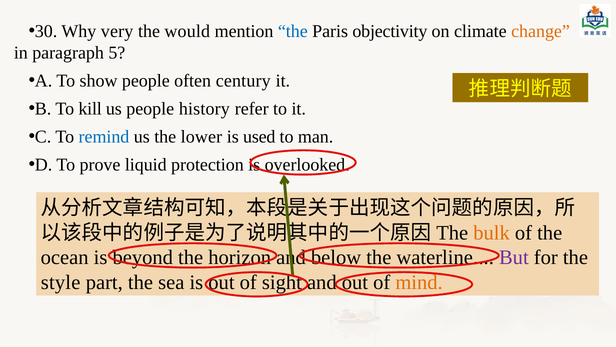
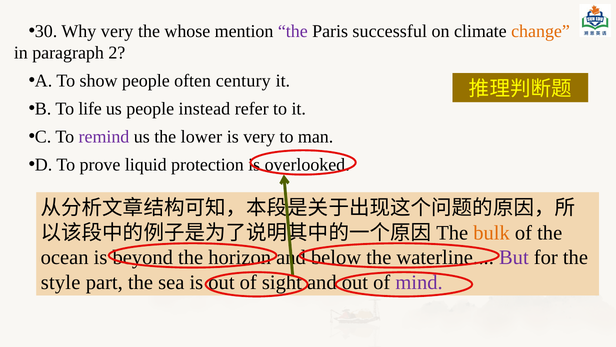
would: would -> whose (187, 31)
the colour: blue -> purple (293, 31)
objectivity: objectivity -> successful (390, 31)
5: 5 -> 2 (117, 53)
kill: kill -> life (90, 109)
history: history -> instead (204, 109)
remind colour: blue -> purple (104, 137)
is used: used -> very (259, 137)
mind colour: orange -> purple (419, 282)
